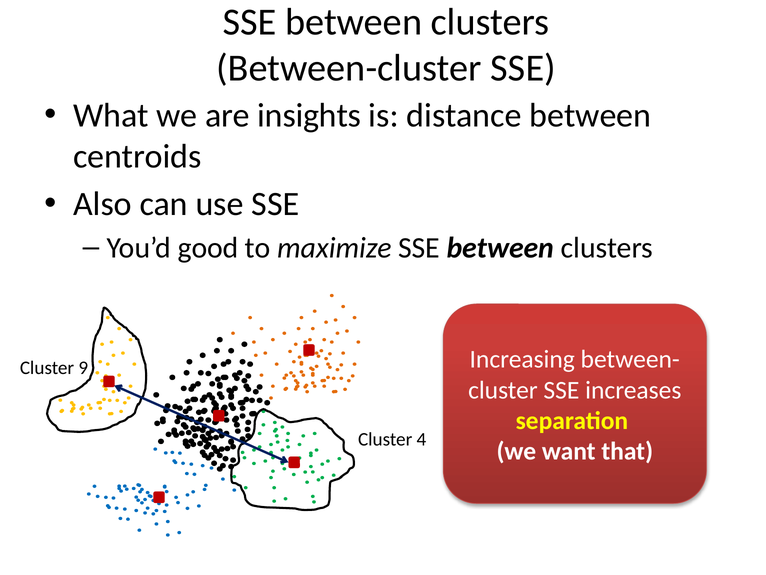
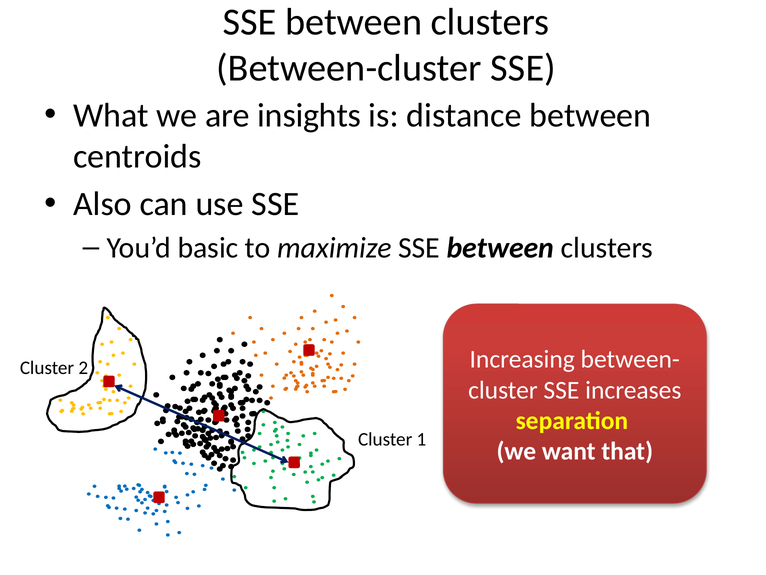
good: good -> basic (208, 248)
9: 9 -> 2 (83, 368)
4: 4 -> 1 (421, 439)
